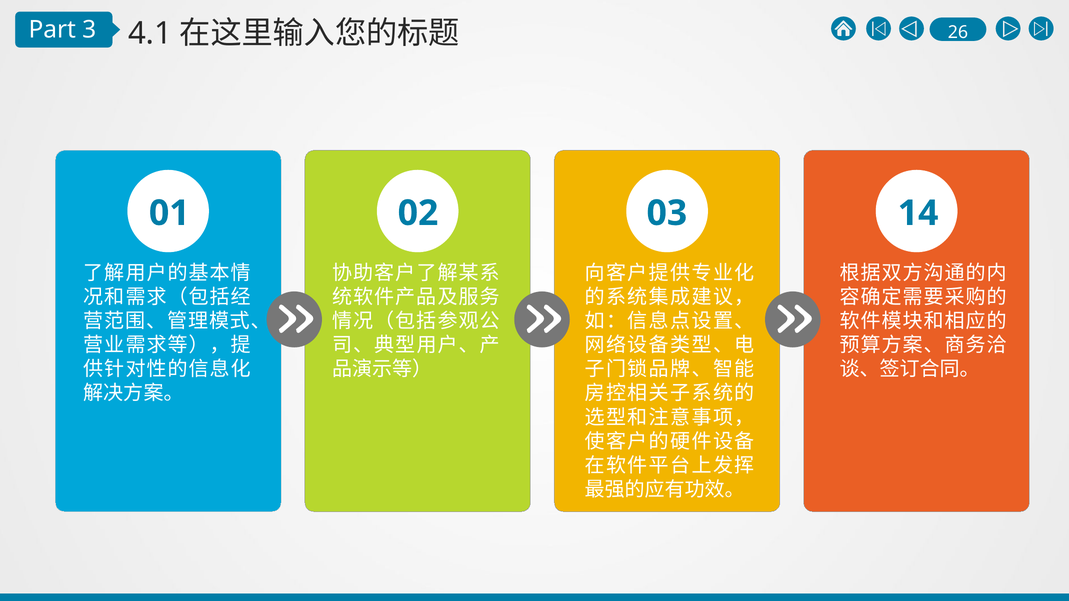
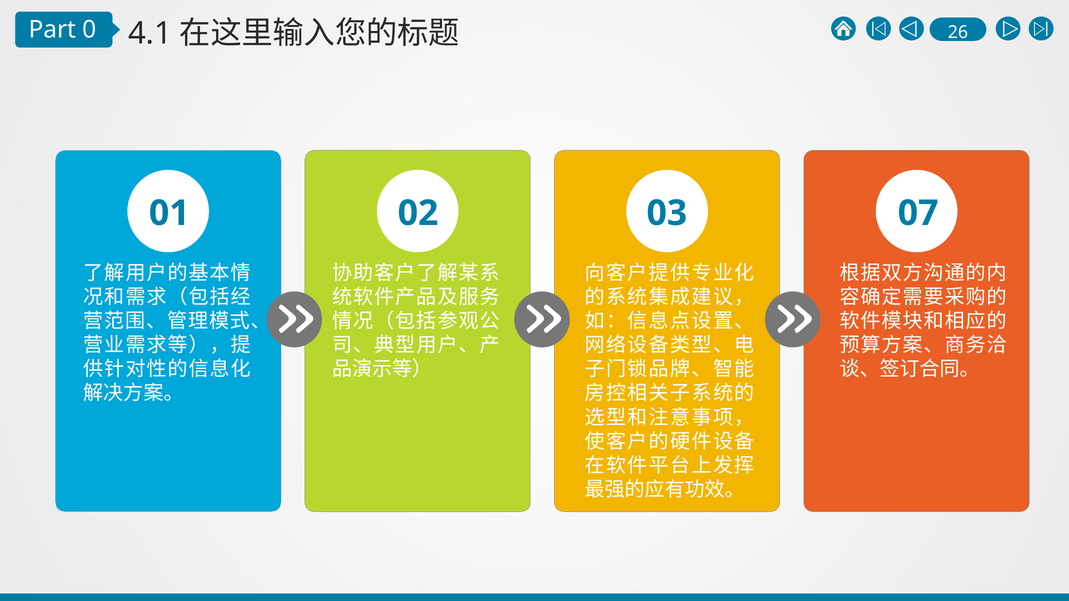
3: 3 -> 0 (89, 30)
14: 14 -> 07 (918, 213)
